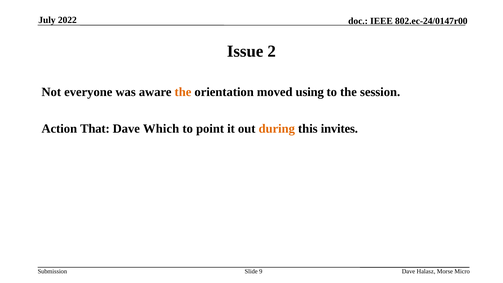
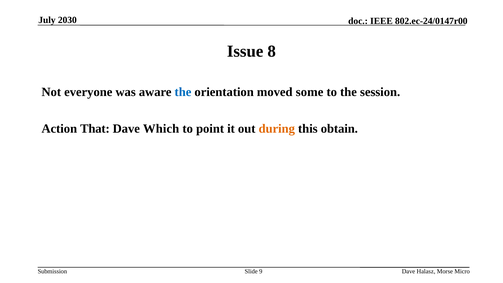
2022: 2022 -> 2030 (67, 20)
2: 2 -> 8 (272, 51)
the colour: orange -> blue (183, 92)
using: using -> some (310, 92)
invites: invites -> obtain (339, 129)
